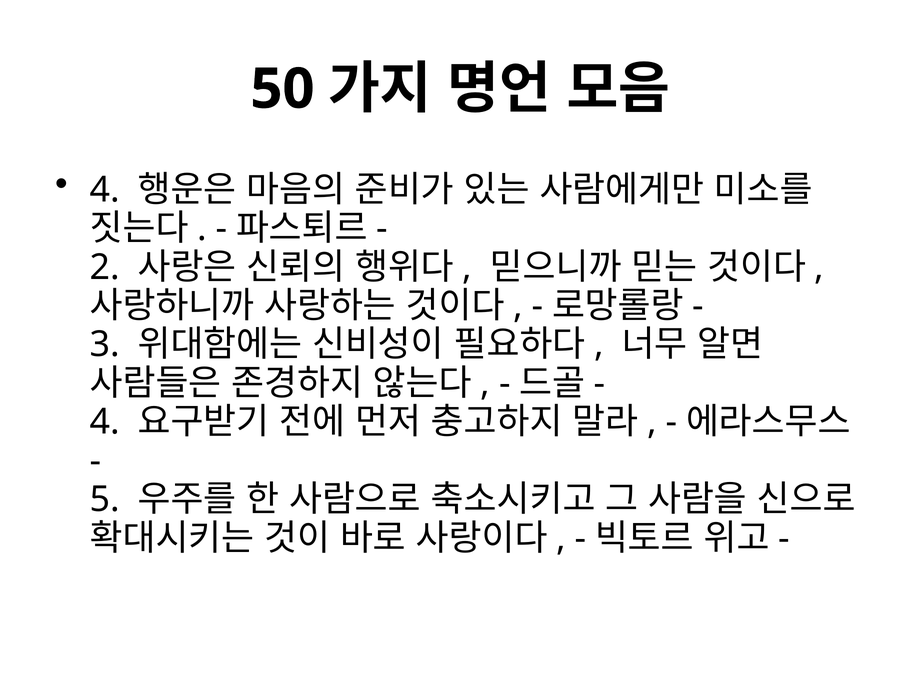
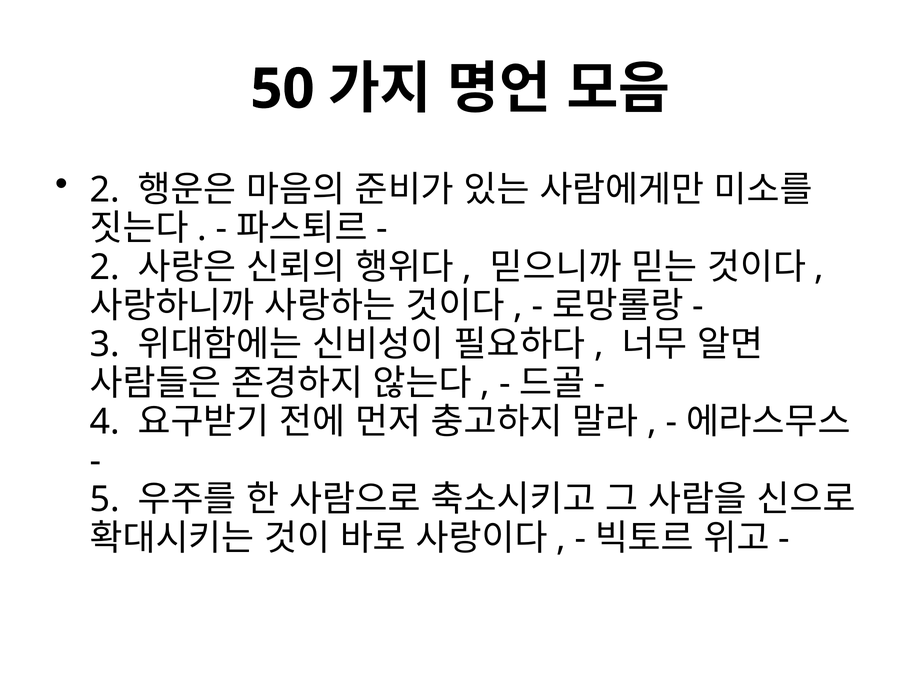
4: 4 -> 2 (105, 190)
